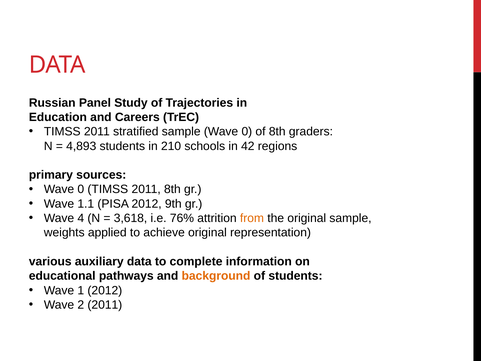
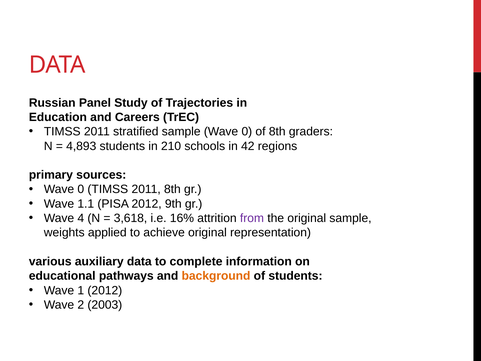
76%: 76% -> 16% (182, 218)
from colour: orange -> purple (252, 218)
2 2011: 2011 -> 2003 (105, 305)
